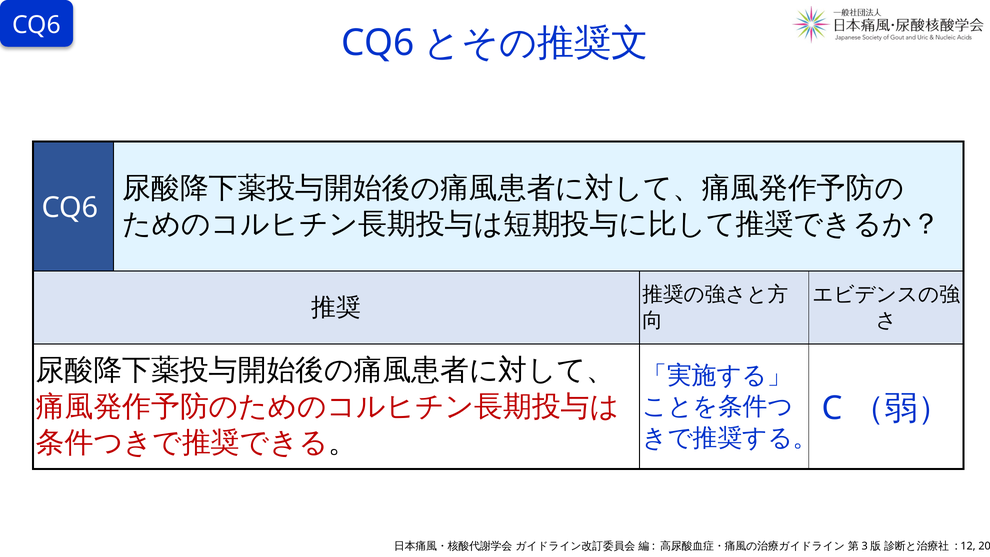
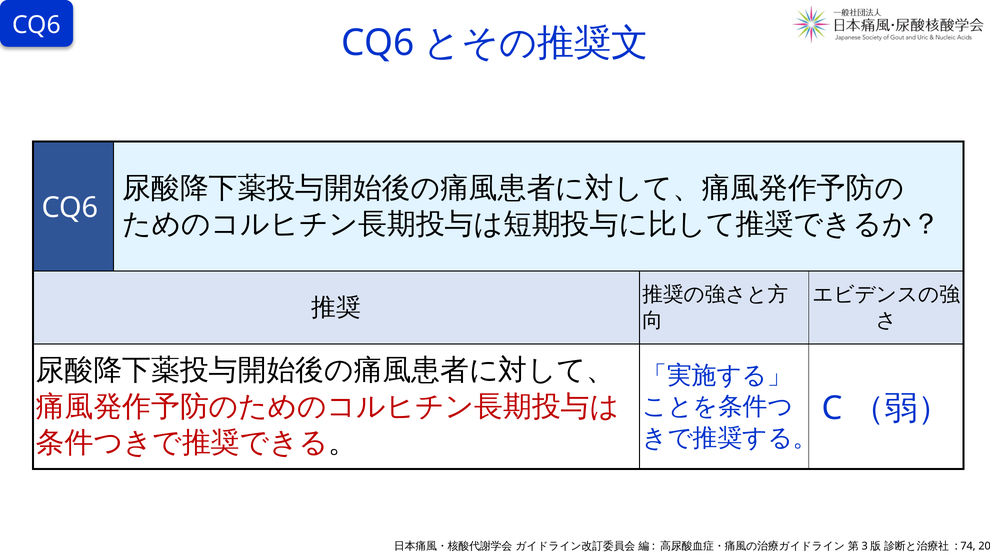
12: 12 -> 74 (968, 546)
